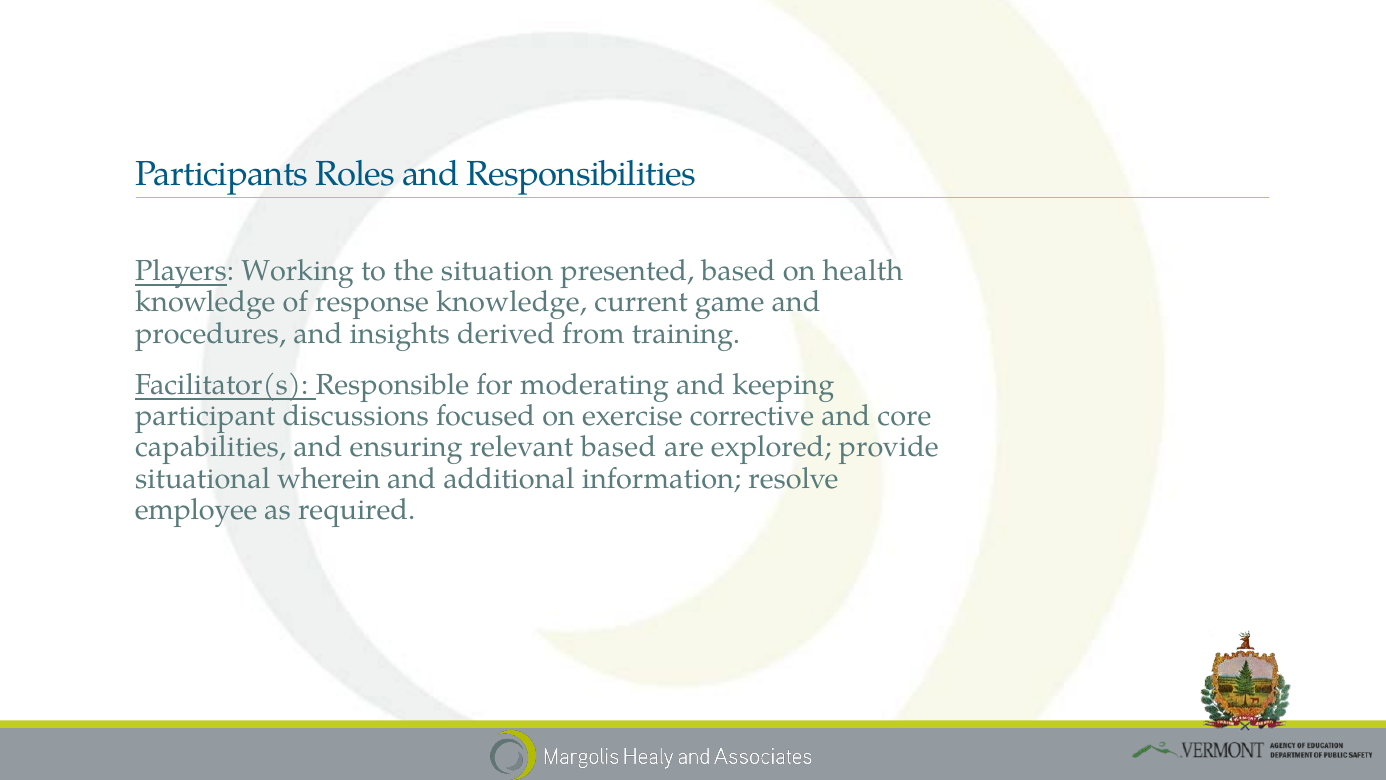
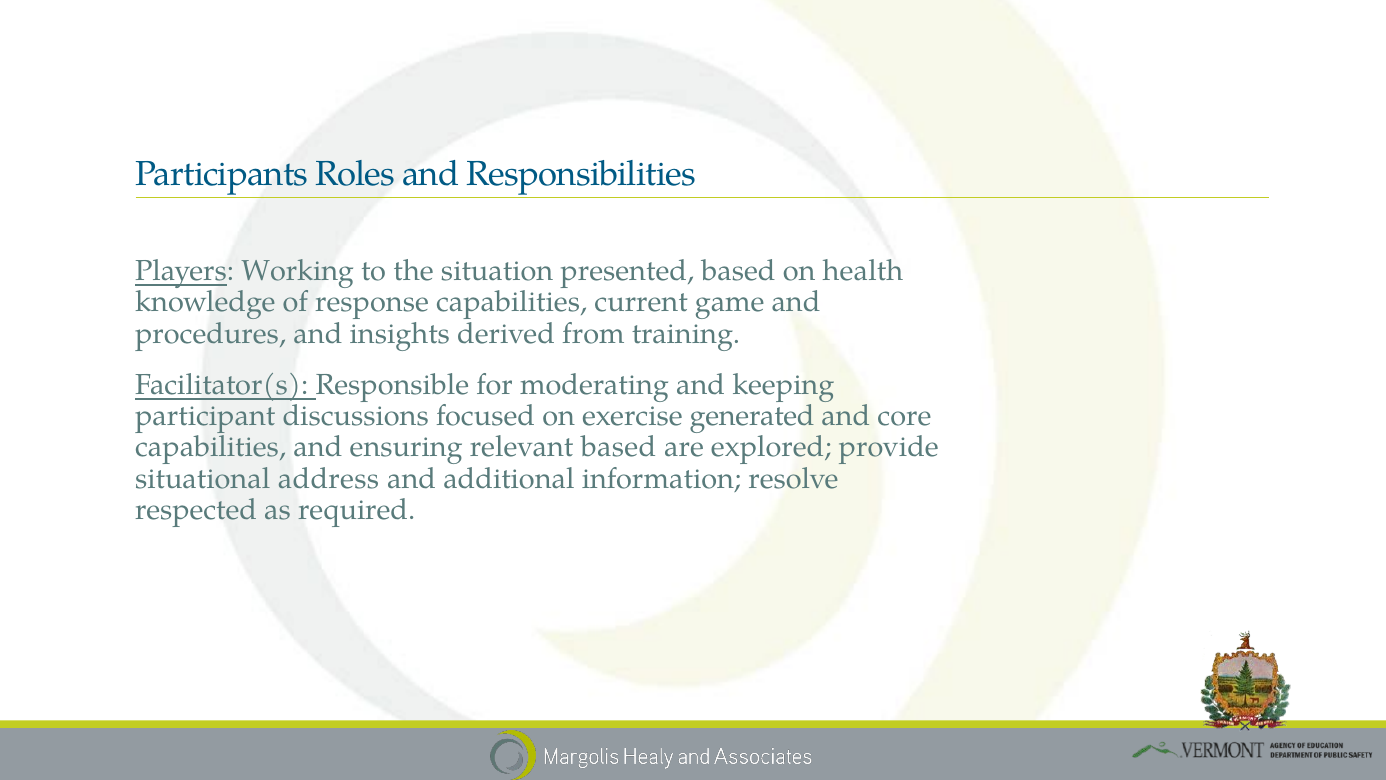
response knowledge: knowledge -> capabilities (512, 302)
corrective: corrective -> generated (752, 416)
wherein: wherein -> address (328, 478)
employee: employee -> respected (196, 510)
